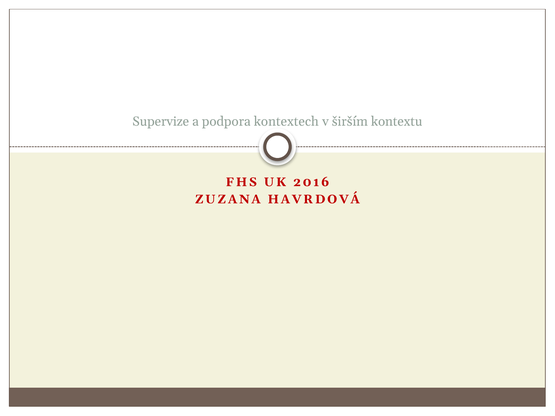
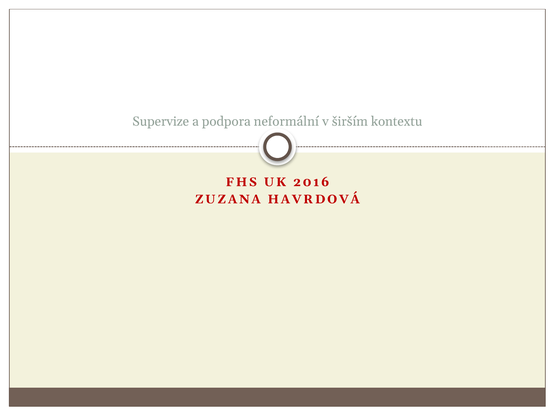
kontextech: kontextech -> neformální (286, 121)
